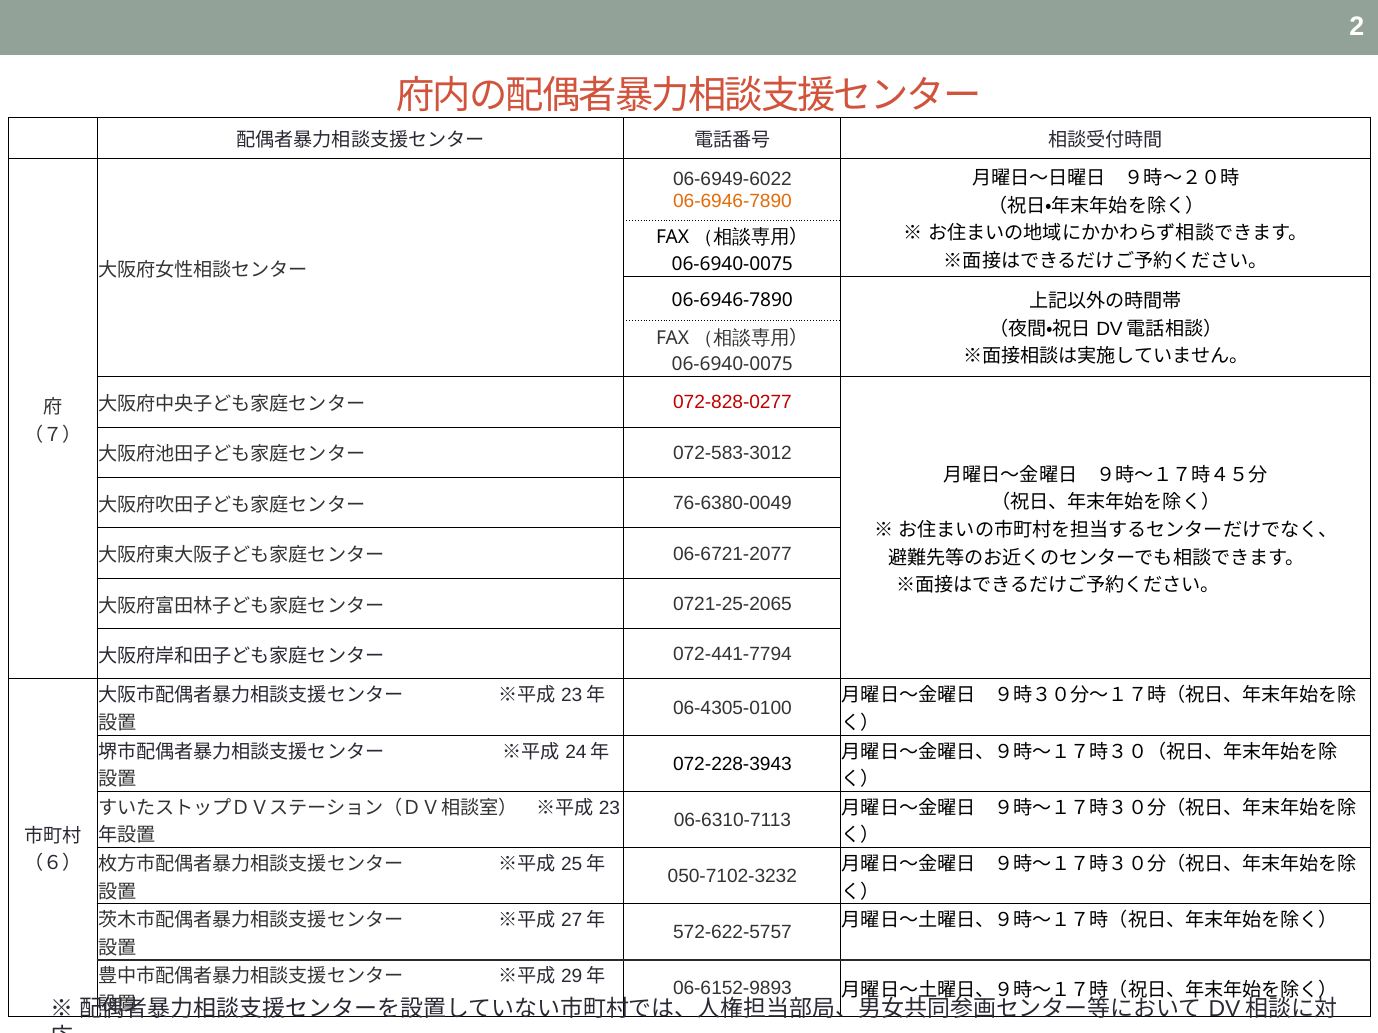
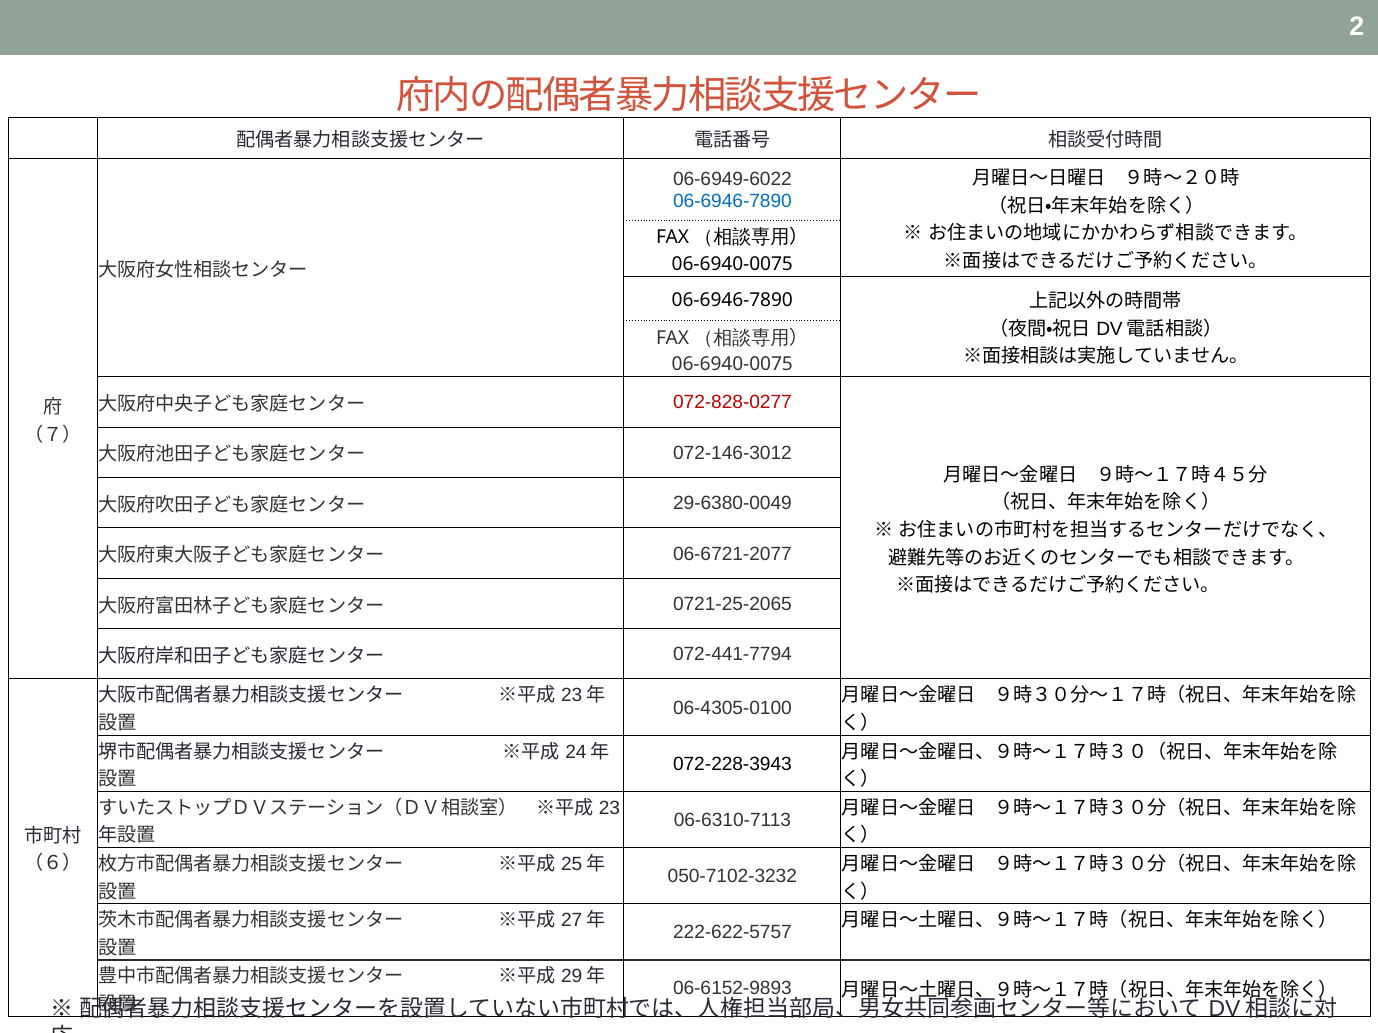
06-6946-7890 colour: orange -> blue (732, 201)
072-583-3012: 072-583-3012 -> 072-146-3012 (732, 453)
76-6380-0049: 76-6380-0049 -> 29-6380-0049 (732, 504)
572-622‐5757: 572-622‐5757 -> 222-622‐5757 (732, 933)
